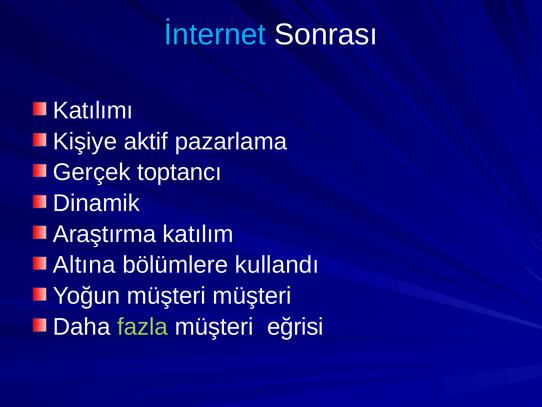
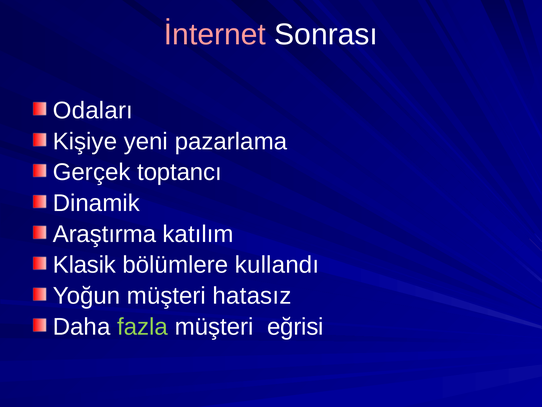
İnternet colour: light blue -> pink (215, 34)
Katılımı: Katılımı -> Odaları (93, 110)
aktif: aktif -> yeni (146, 141)
Altına: Altına -> Klasik (84, 265)
müşteri müşteri: müşteri -> hatasız (252, 296)
